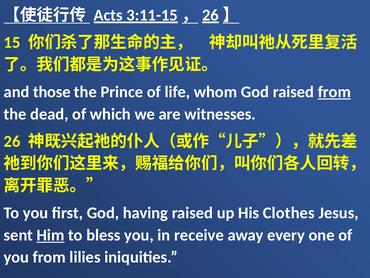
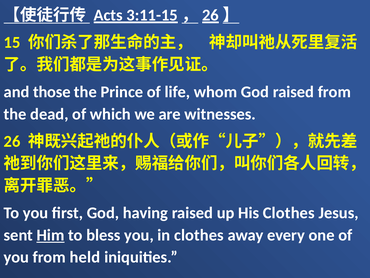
from underline: present -> none (334, 92)
in receive: receive -> clothes (199, 235)
lilies: lilies -> held (85, 257)
